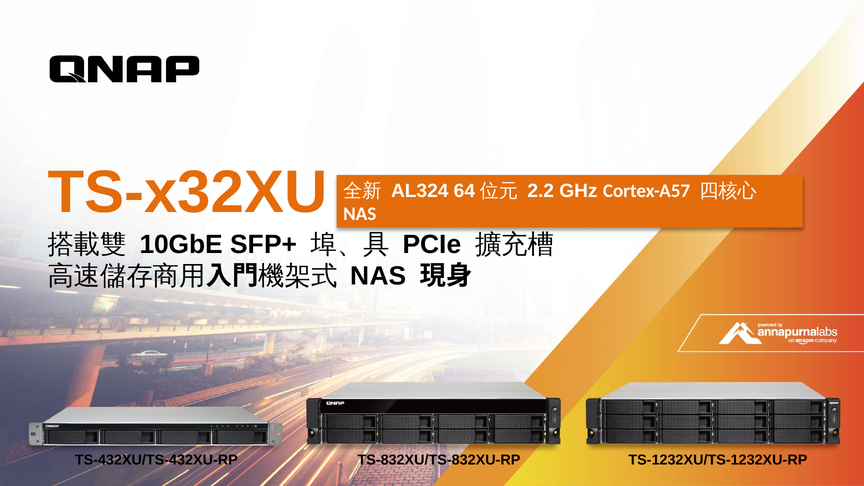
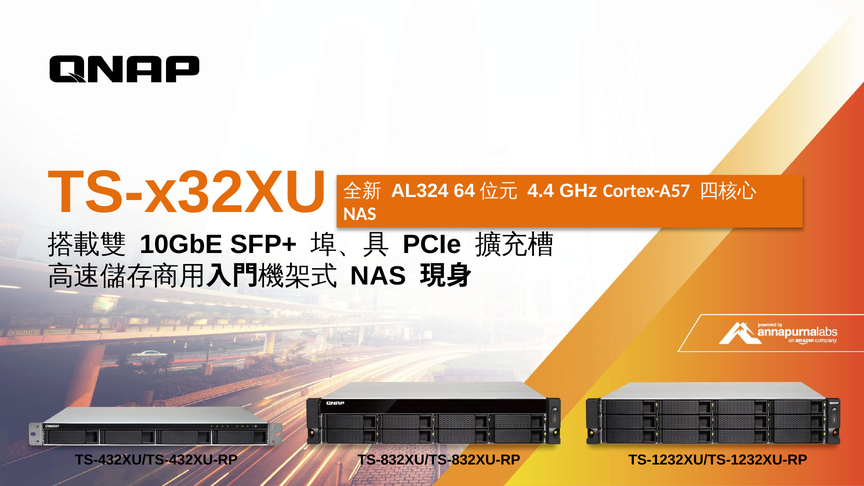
2.2: 2.2 -> 4.4 (541, 191)
